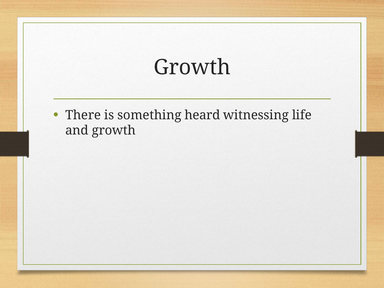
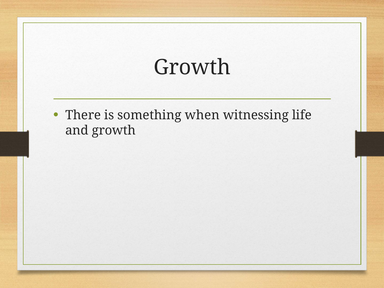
heard: heard -> when (202, 115)
